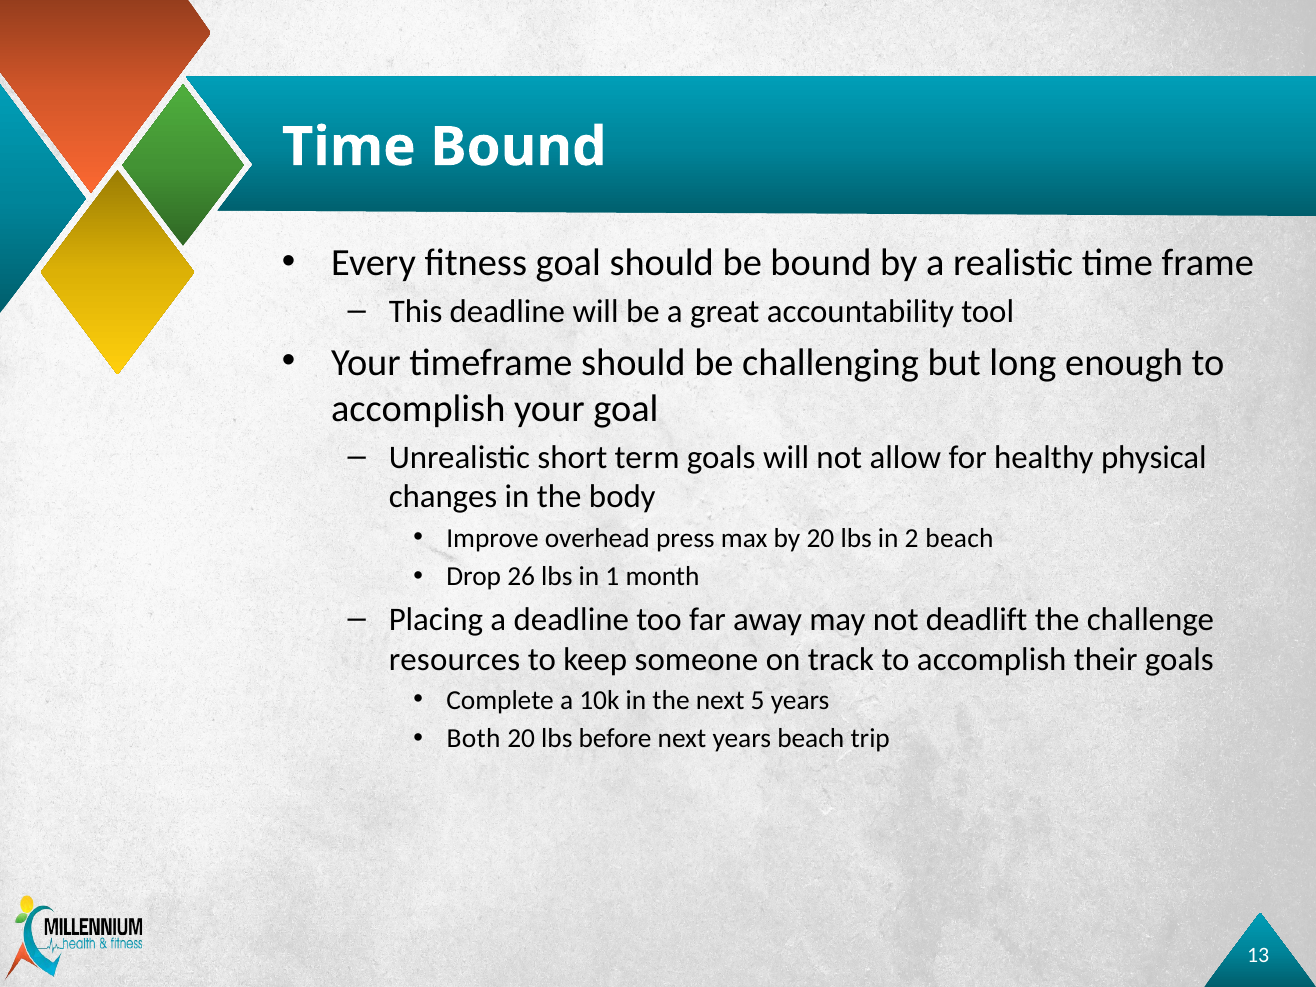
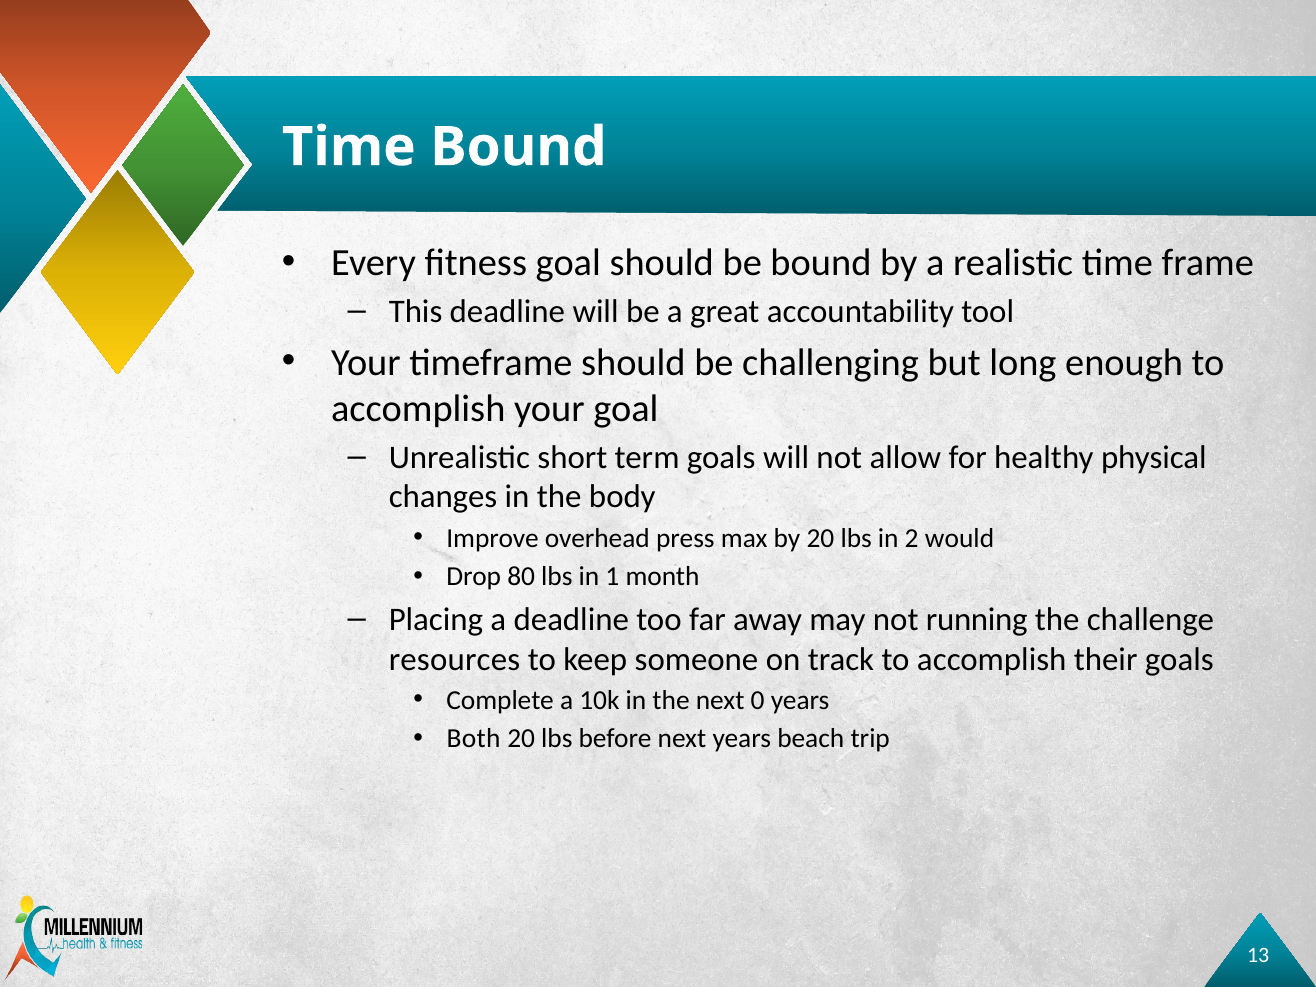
2 beach: beach -> would (960, 538)
26: 26 -> 80 (521, 577)
deadlift: deadlift -> running (977, 620)
5: 5 -> 0 (758, 701)
